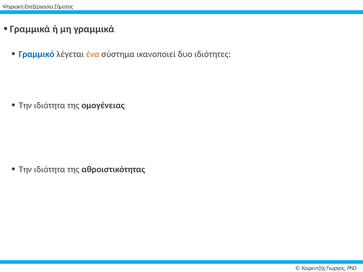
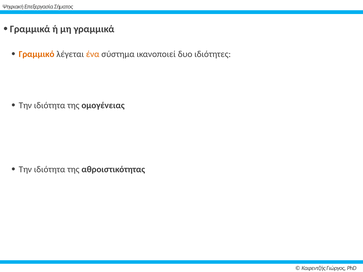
Γραμμικό colour: blue -> orange (37, 54)
